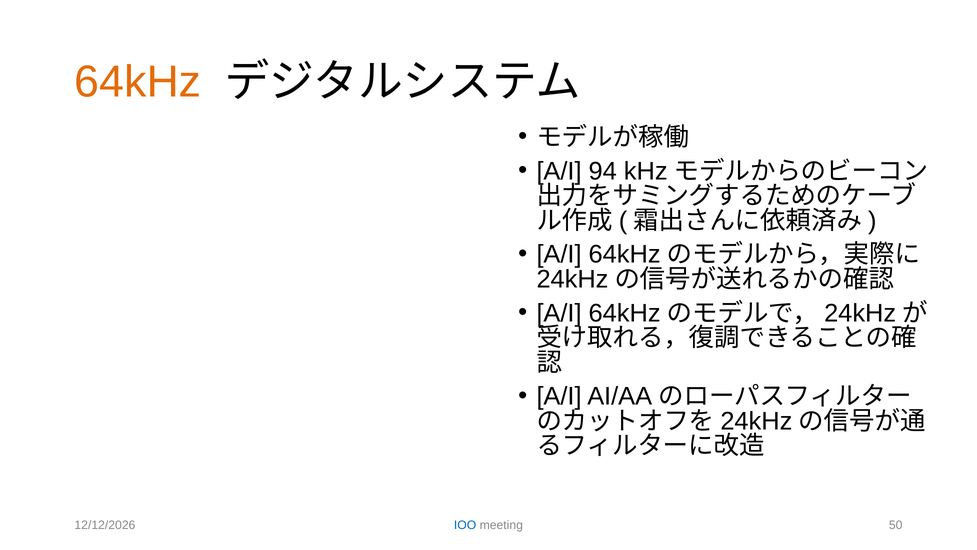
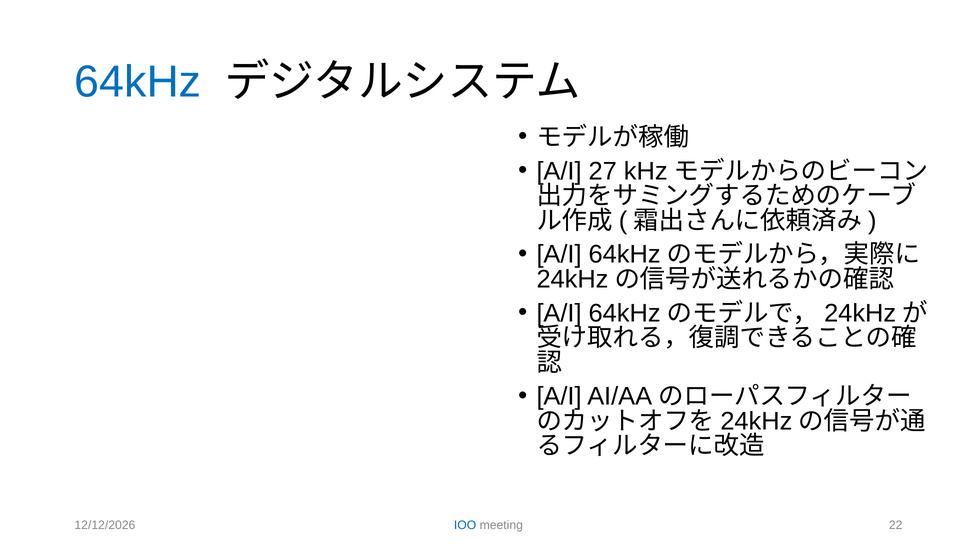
64kHz colour: orange -> blue (138, 82)
94: 94 -> 27 (603, 171)
50: 50 -> 22 (896, 525)
